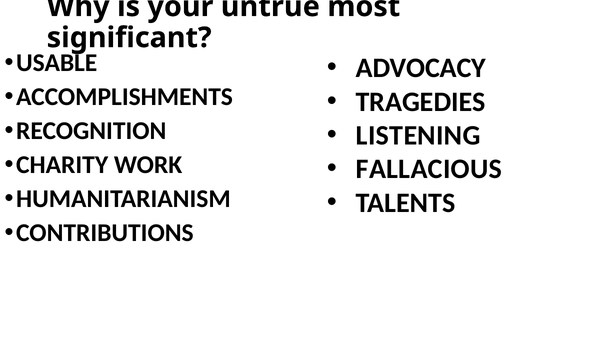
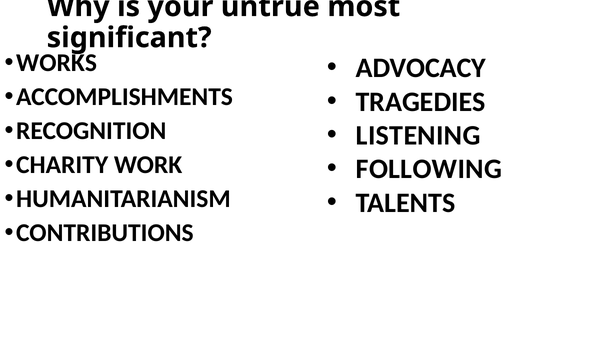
USABLE: USABLE -> WORKS (57, 63)
FALLACIOUS: FALLACIOUS -> FOLLOWING (429, 169)
